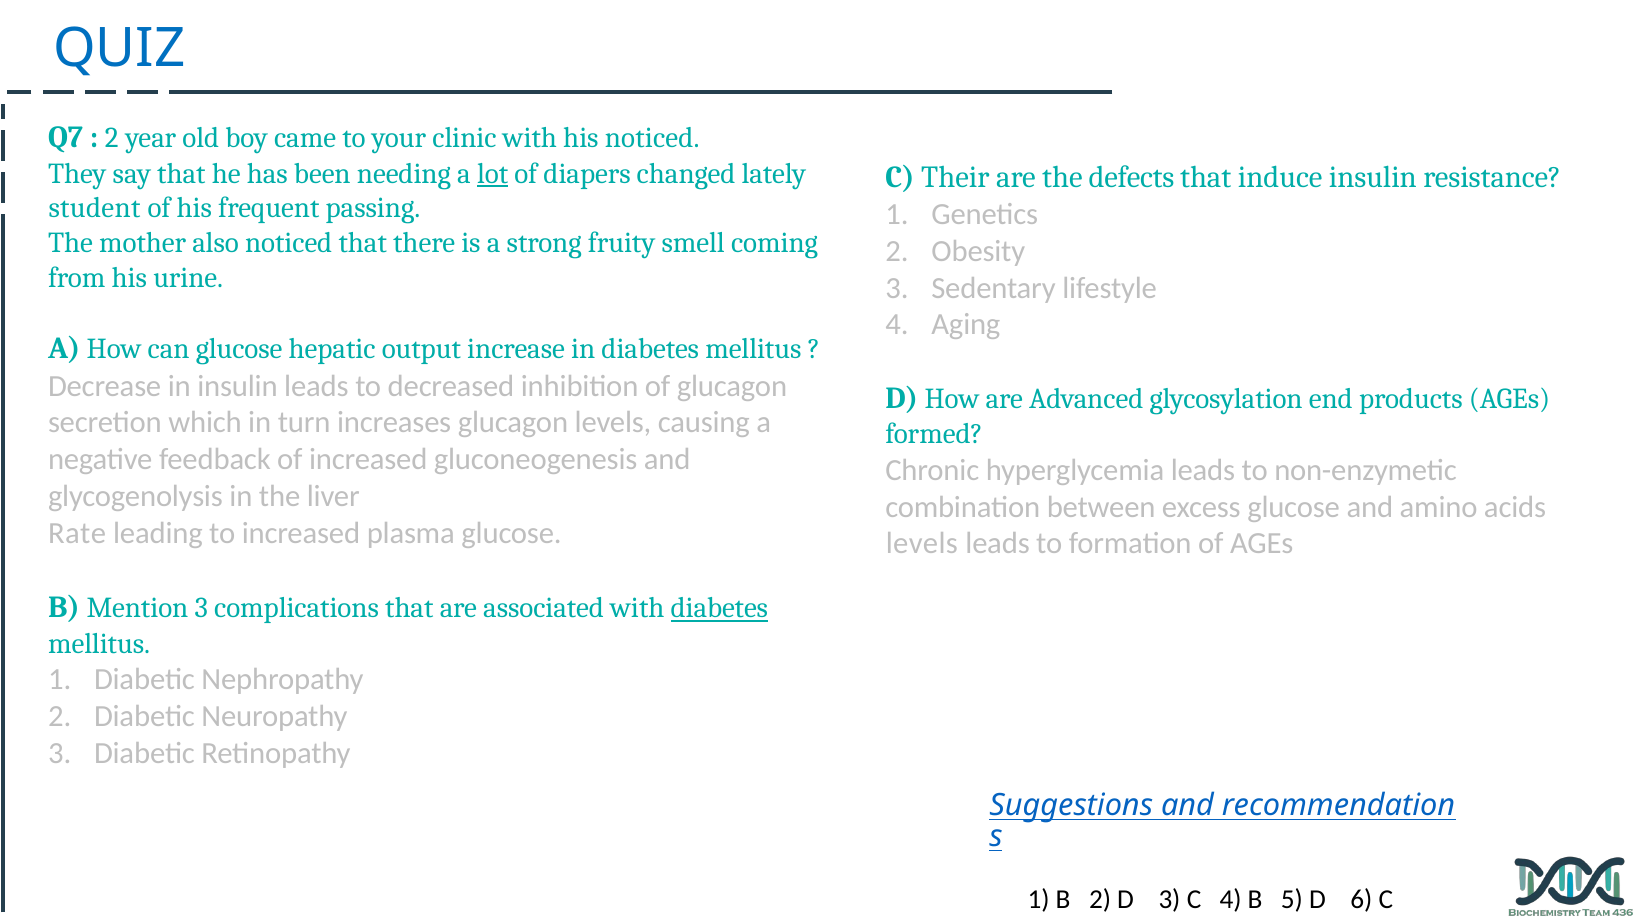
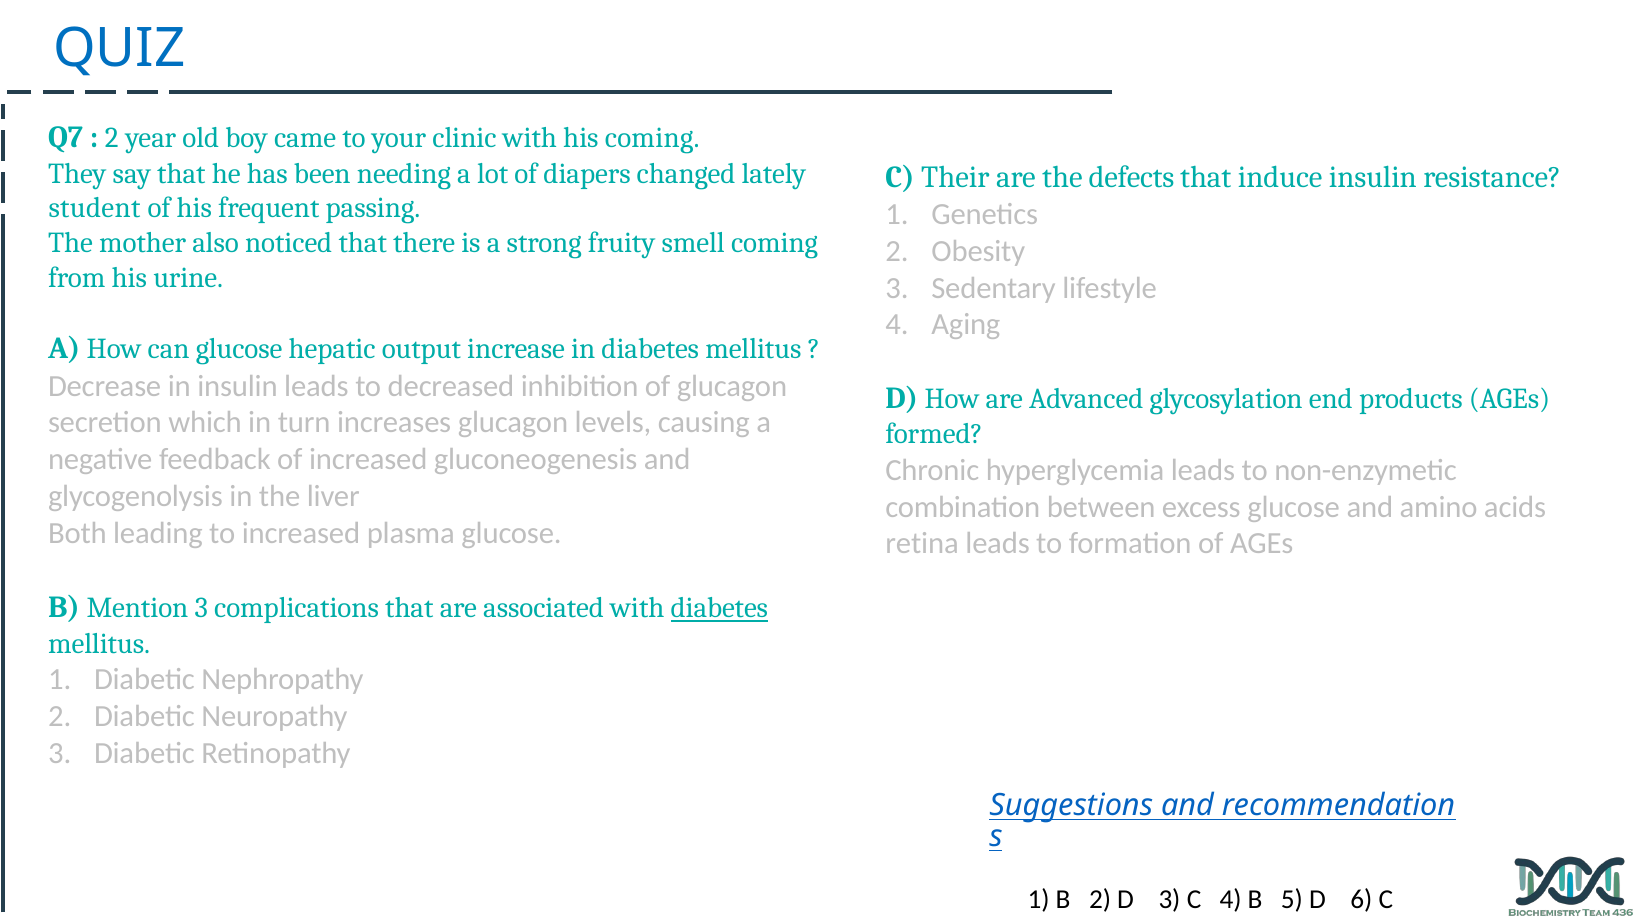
his noticed: noticed -> coming (652, 138)
lot underline: present -> none (493, 174)
Rate: Rate -> Both (77, 534)
levels: levels -> retina (922, 544)
